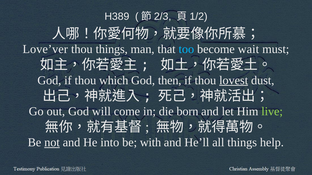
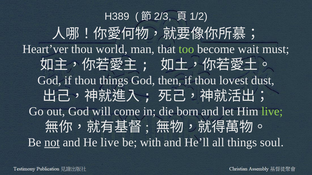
Love’ver: Love’ver -> Heart’ver (45, 49)
thou things: things -> world (112, 49)
too colour: light blue -> light green (186, 49)
thou which: which -> things (114, 80)
lovest underline: present -> none (234, 80)
He into: into -> live (110, 143)
help: help -> soul (272, 143)
